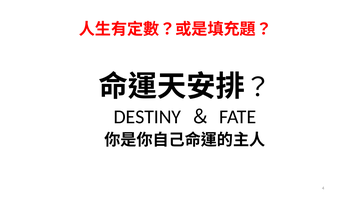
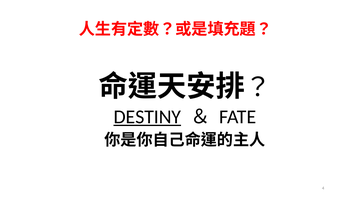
DESTINY underline: none -> present (147, 117)
